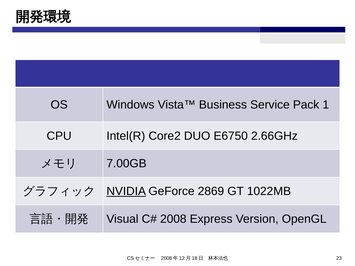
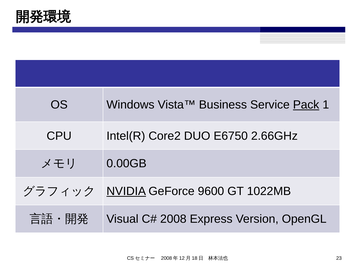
Pack underline: none -> present (306, 105)
7.00GB: 7.00GB -> 0.00GB (127, 164)
2869: 2869 -> 9600 (211, 191)
